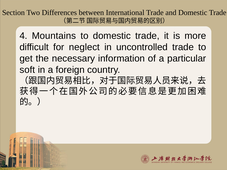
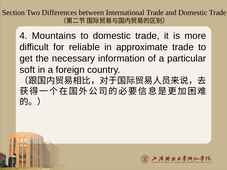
neglect: neglect -> reliable (84, 47)
uncontrolled: uncontrolled -> approximate (142, 47)
